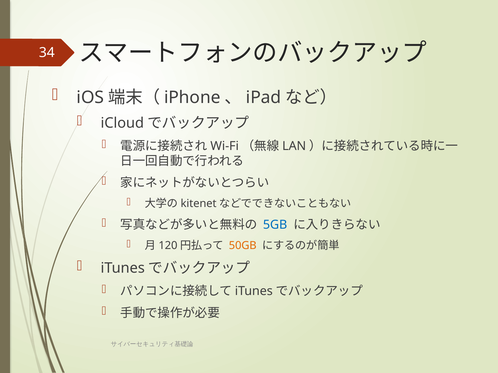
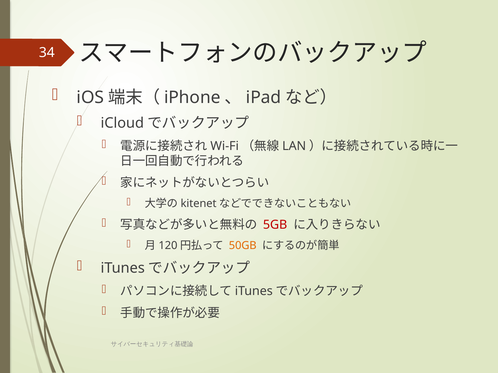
5GB colour: blue -> red (275, 225)
